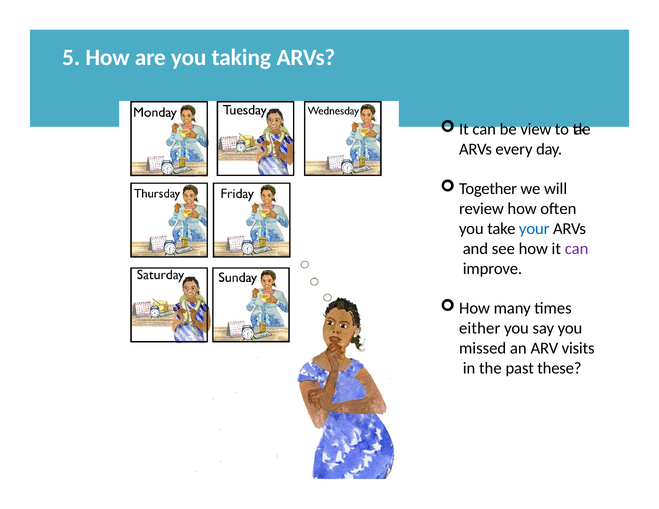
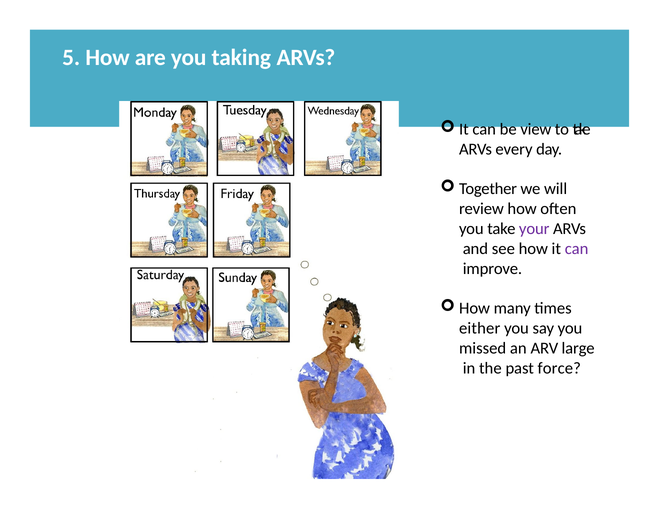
your colour: blue -> purple (534, 229)
visits: visits -> large (578, 348)
these: these -> force (559, 368)
